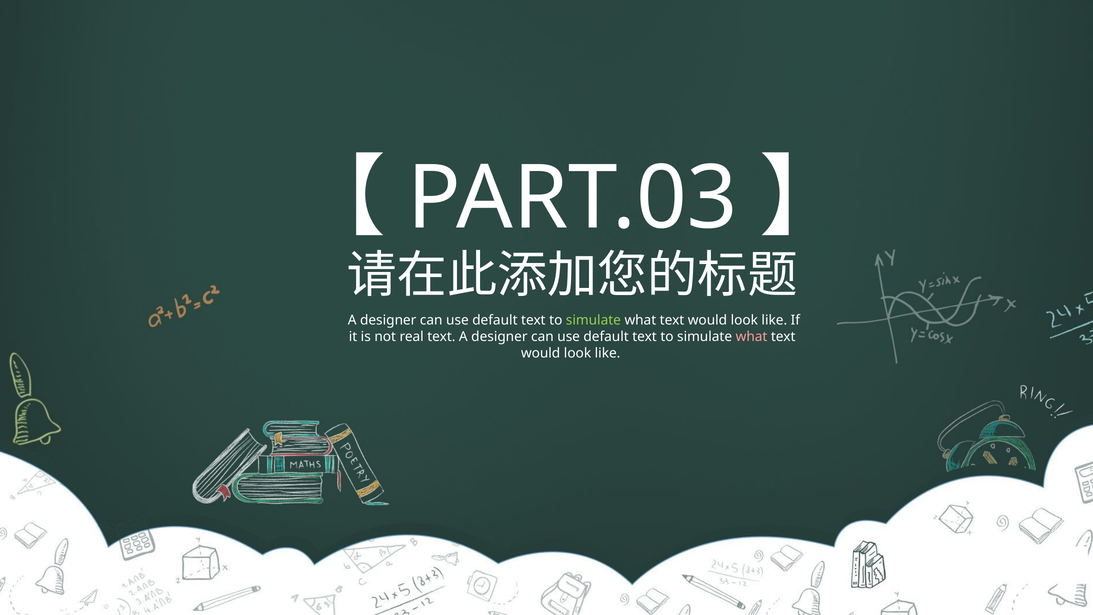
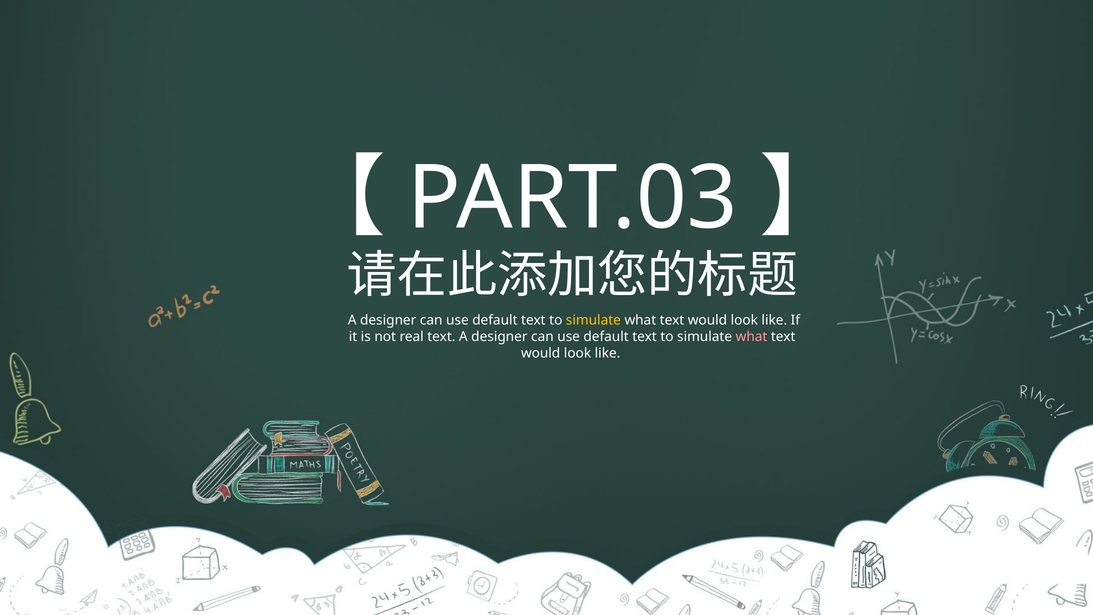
simulate colour: light green -> yellow (593, 320)
